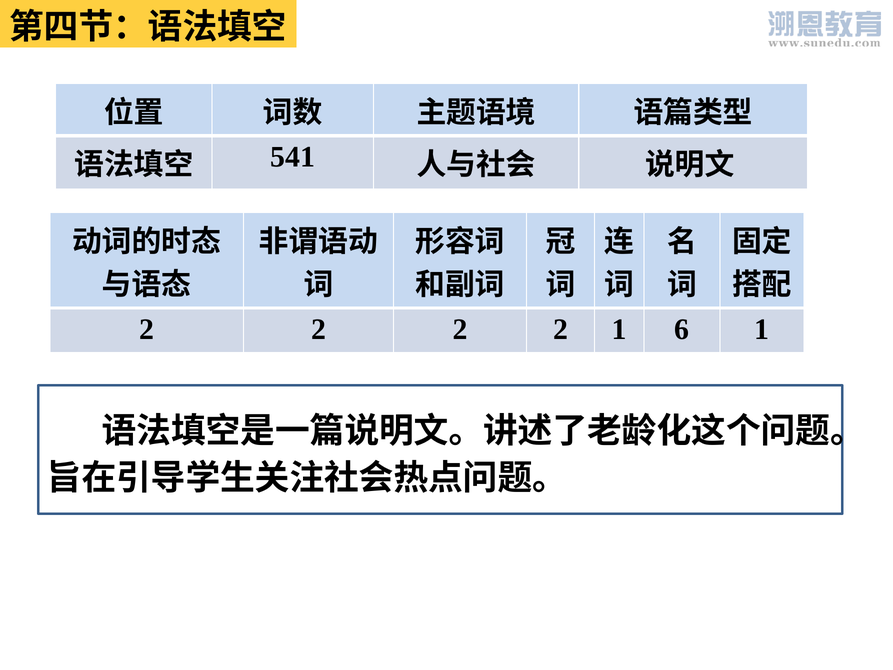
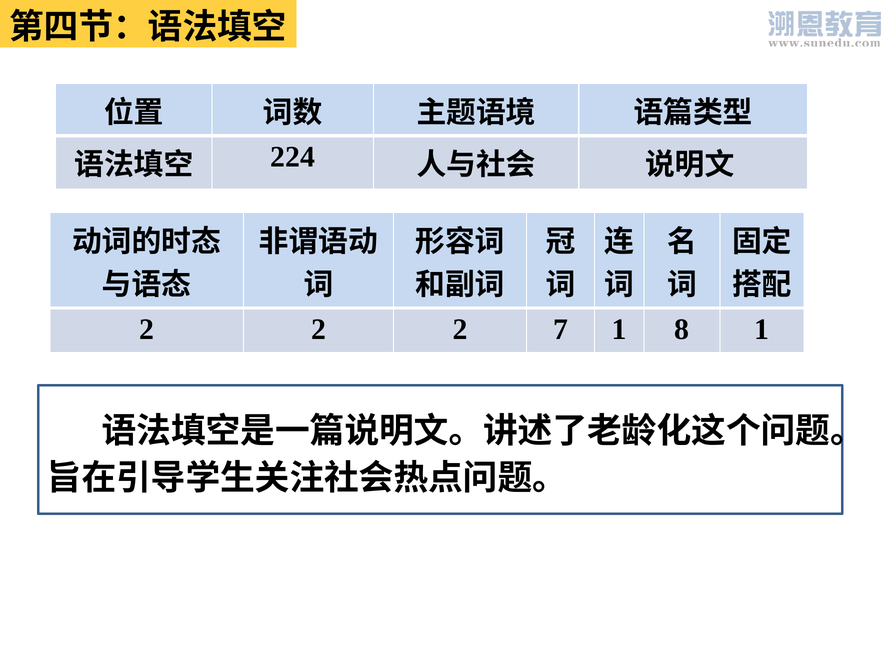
541: 541 -> 224 (293, 157)
2 2 2 2: 2 -> 7 (561, 329)
6: 6 -> 8 (682, 329)
